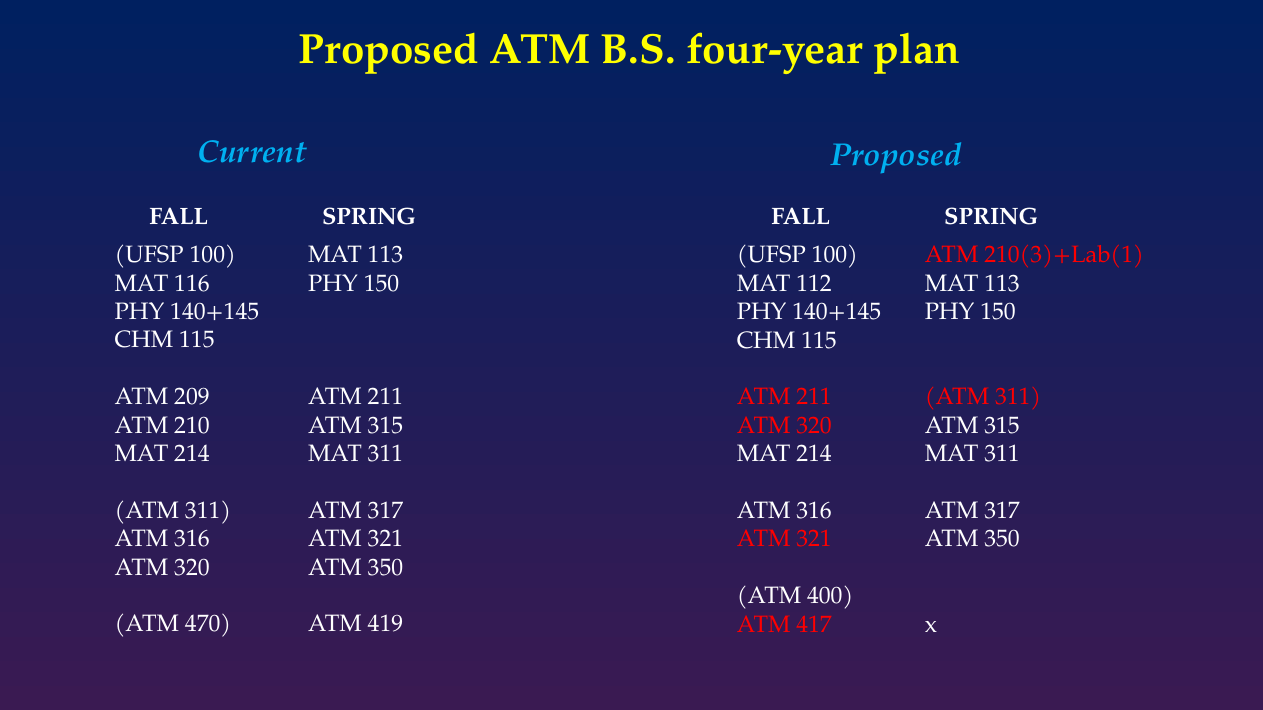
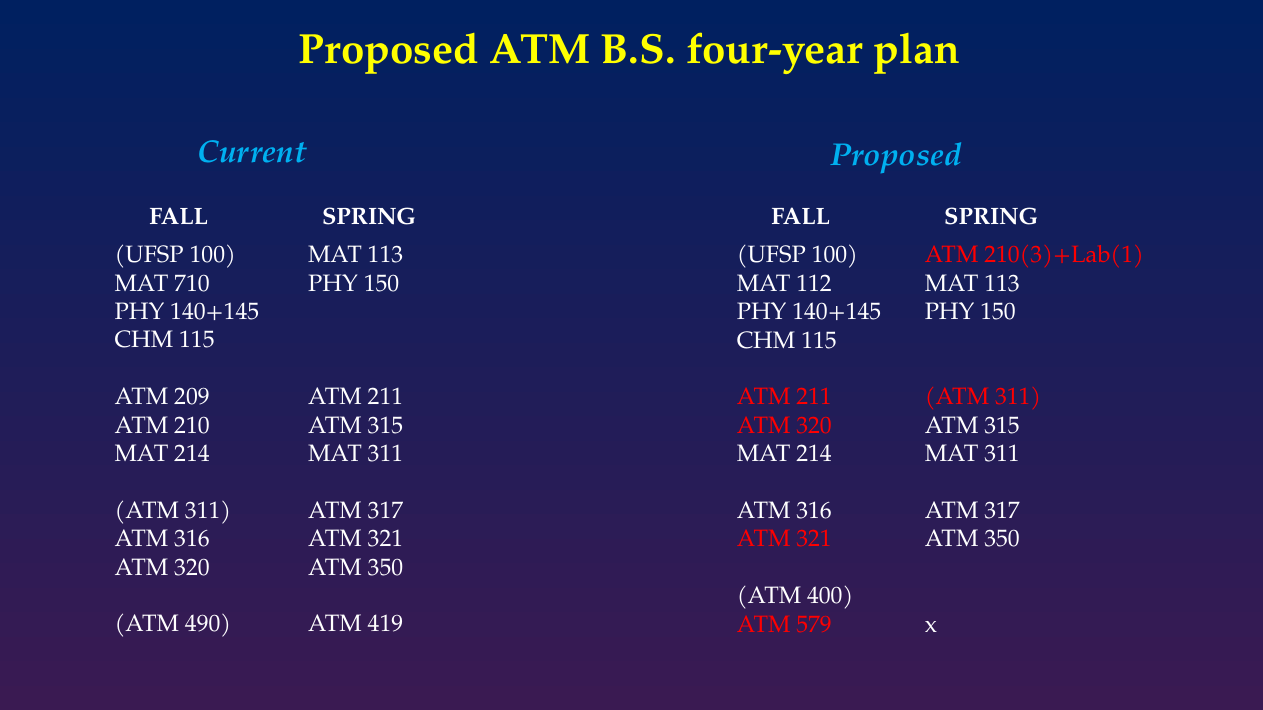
116: 116 -> 710 (192, 283)
470: 470 -> 490 (208, 624)
417: 417 -> 579 (814, 625)
